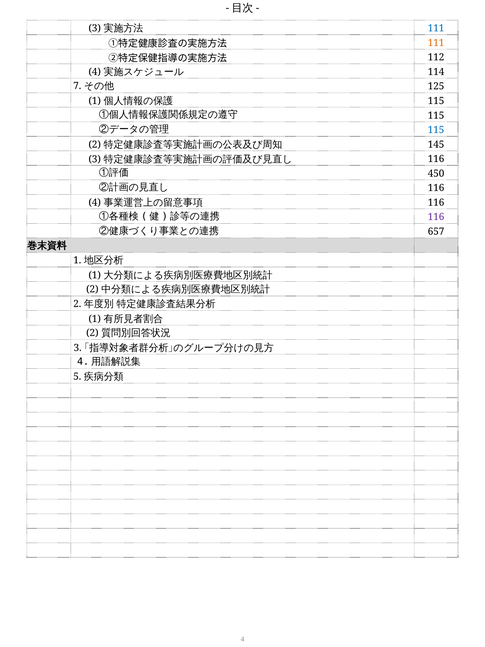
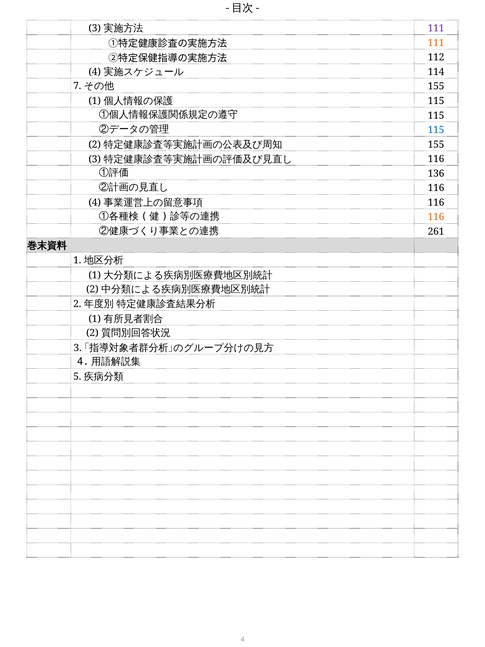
111 colour: blue -> purple (436, 28)
125: 125 -> 155 (436, 86)
145: 145 -> 155 (436, 144)
450: 450 -> 136 (436, 173)
116 colour: purple -> orange (436, 217)
657: 657 -> 261 (436, 231)
